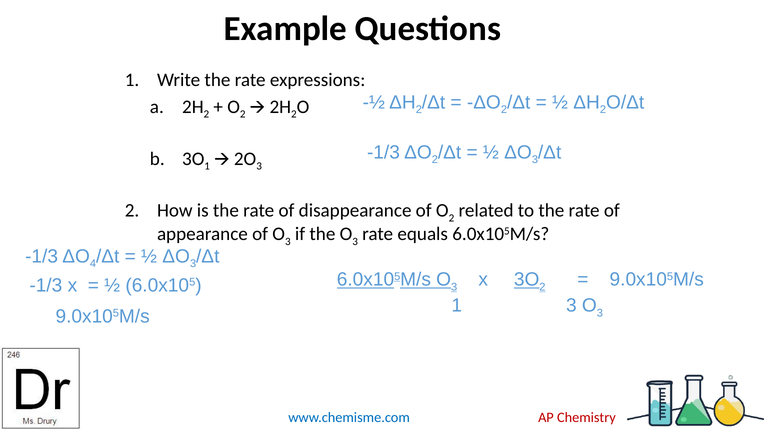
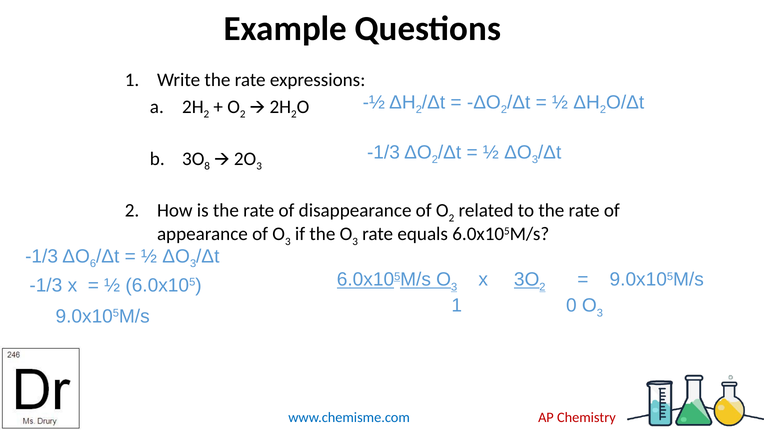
1: 1 -> 8 (207, 166)
4: 4 -> 6 (93, 264)
1 3: 3 -> 0 (571, 305)
